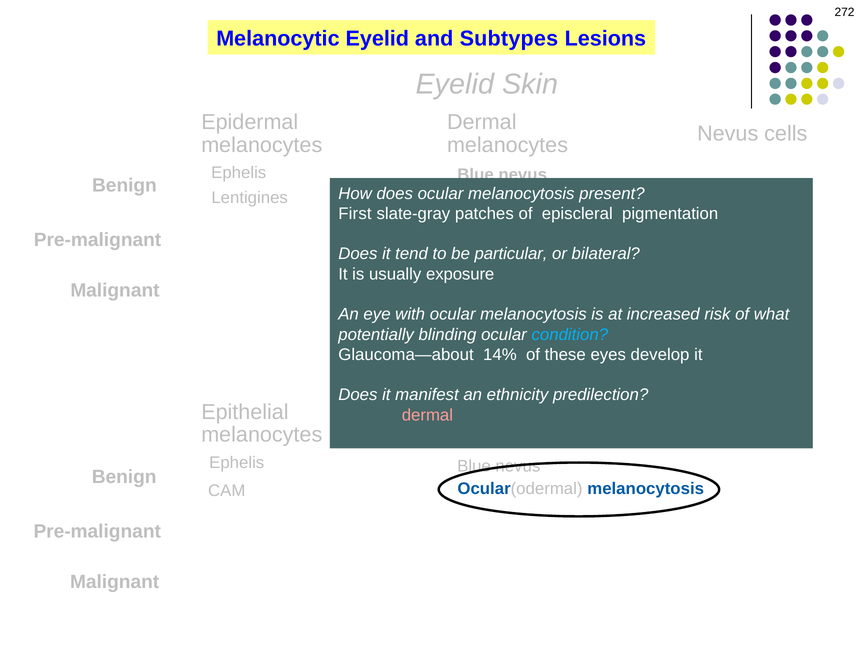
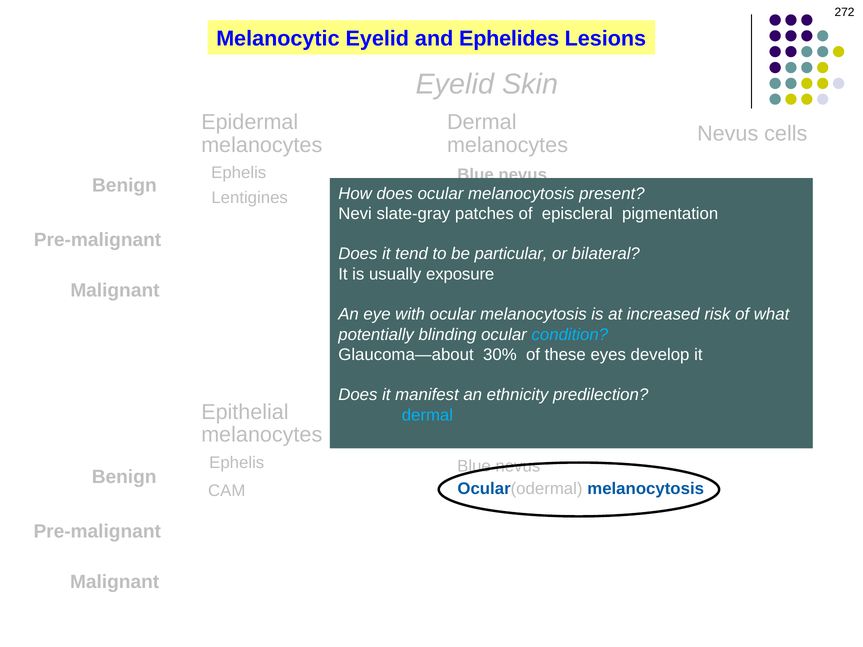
Subtypes: Subtypes -> Ephelides (509, 39)
First: First -> Nevi (355, 214)
14%: 14% -> 30% (500, 355)
dermal colour: pink -> light blue (427, 415)
